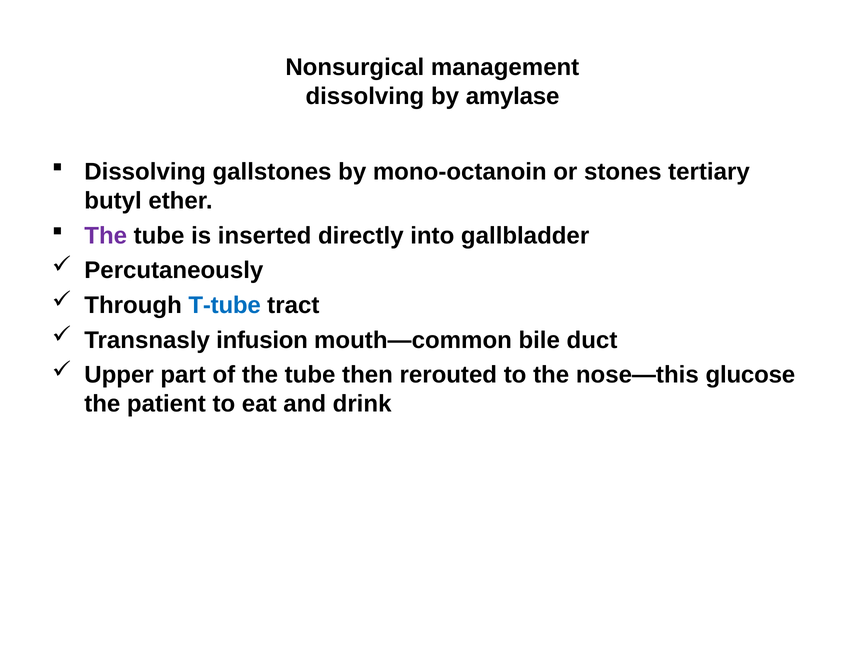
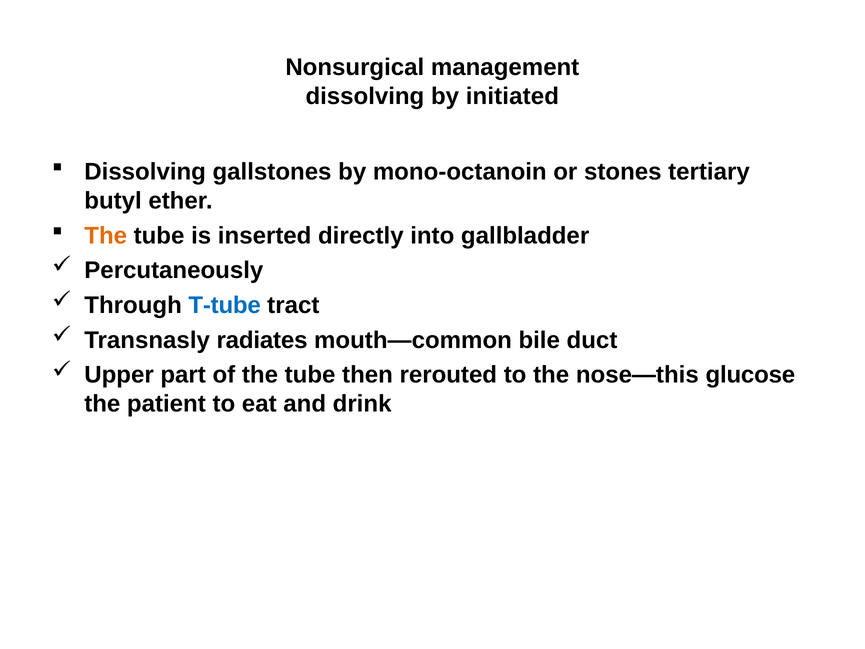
amylase: amylase -> initiated (512, 96)
The colour: purple -> orange (106, 235)
infusion: infusion -> radiates (262, 340)
